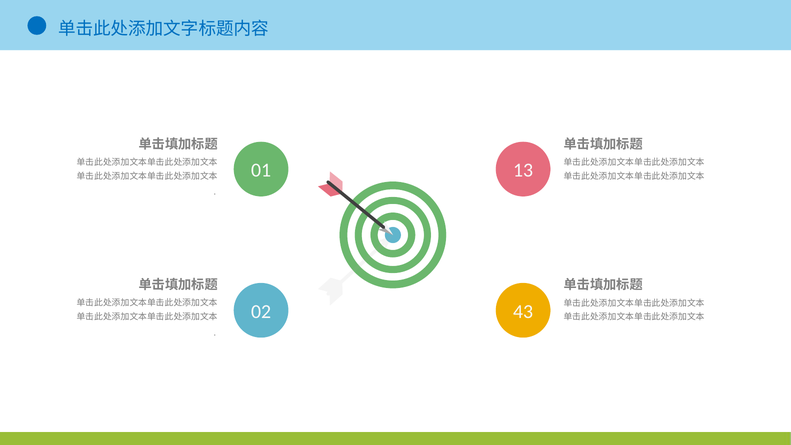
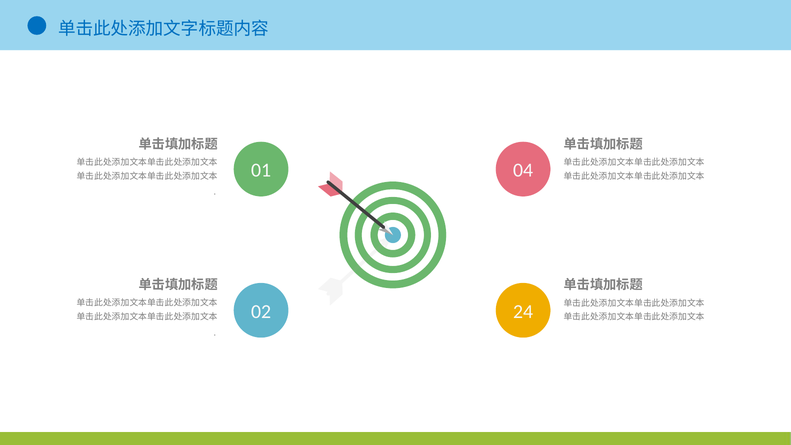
13: 13 -> 04 (523, 170)
43: 43 -> 24 (523, 312)
